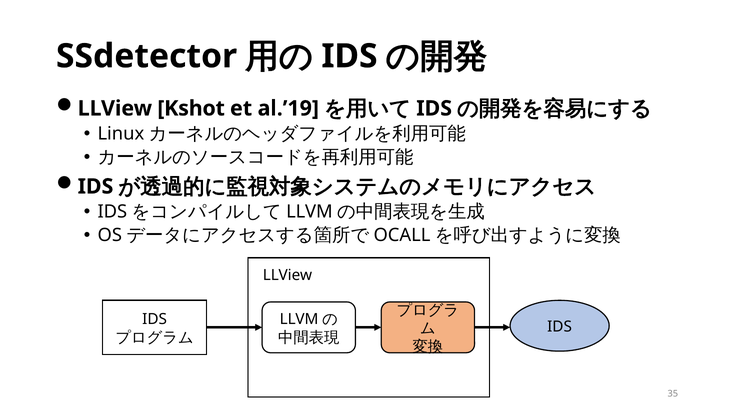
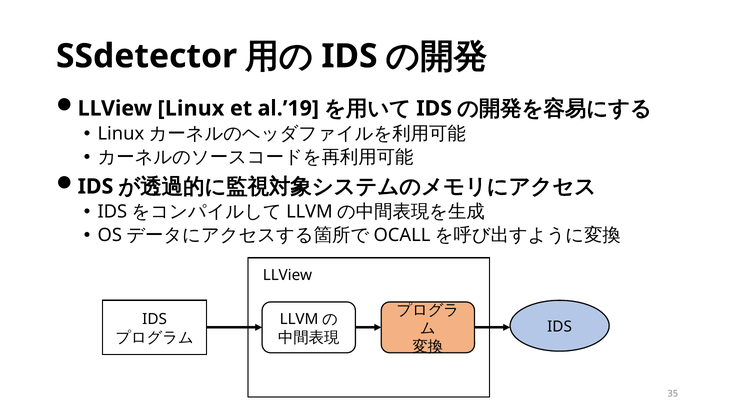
LLView Kshot: Kshot -> Linux (191, 108)
